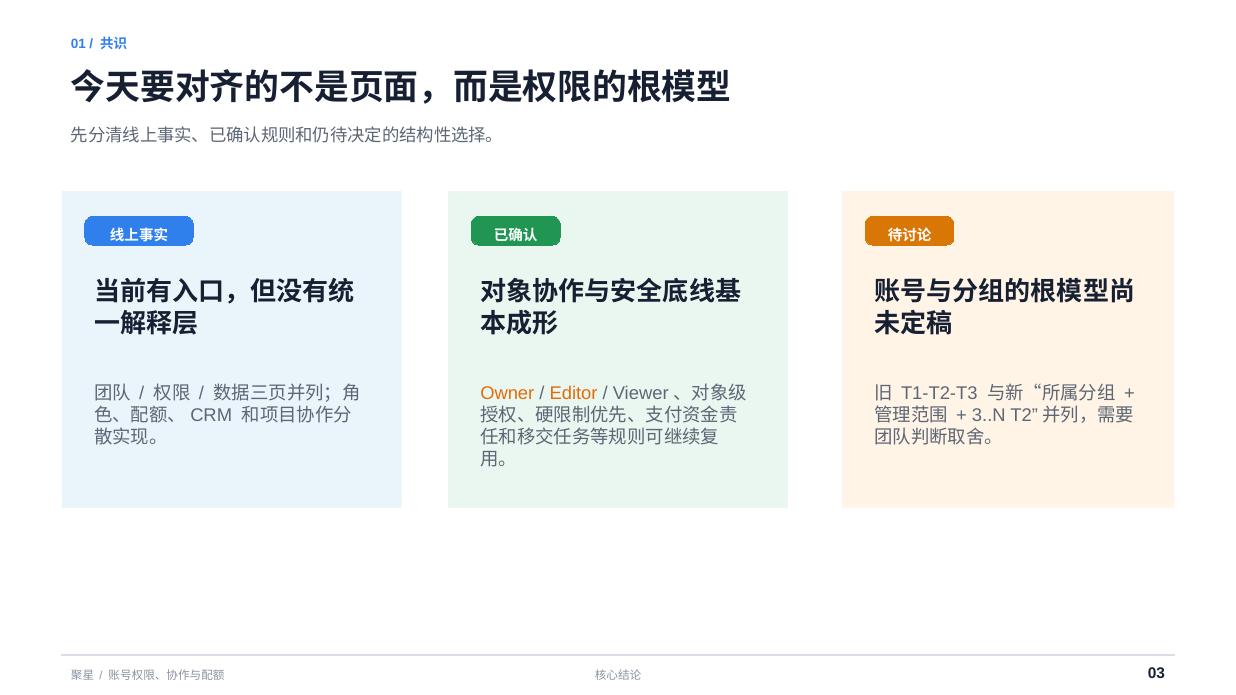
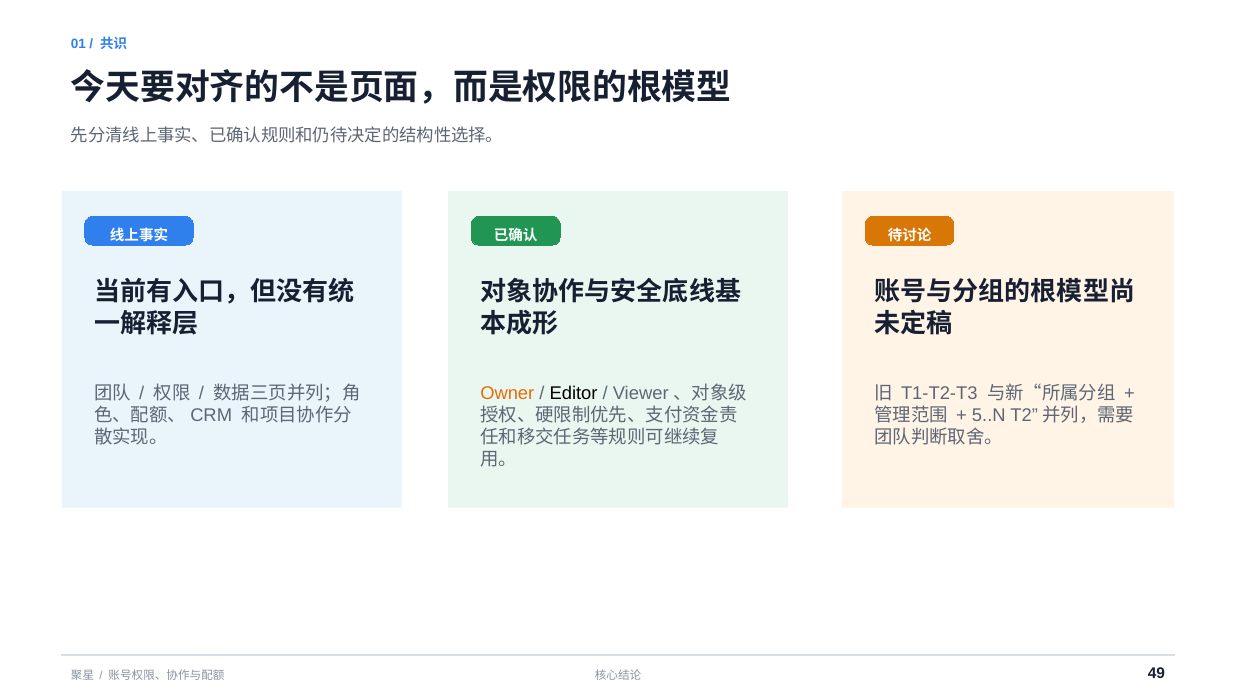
Editor colour: orange -> black (574, 393)
3..N: 3..N -> 5..N (989, 415)
03: 03 -> 49 (1156, 673)
